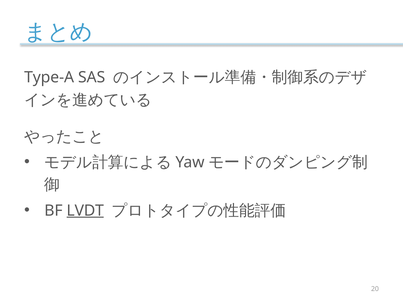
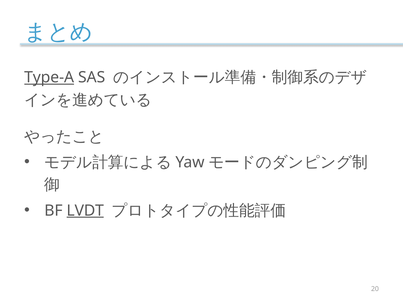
Type-A underline: none -> present (49, 77)
